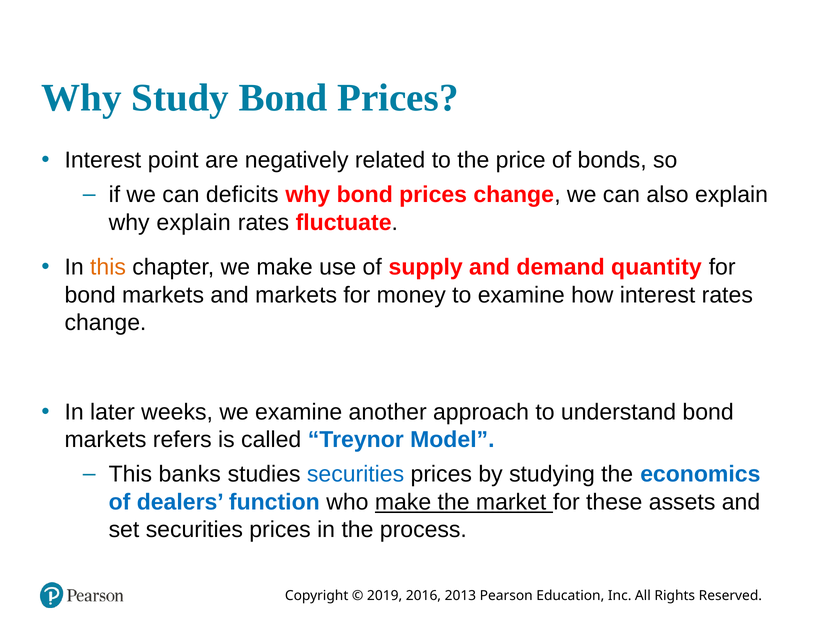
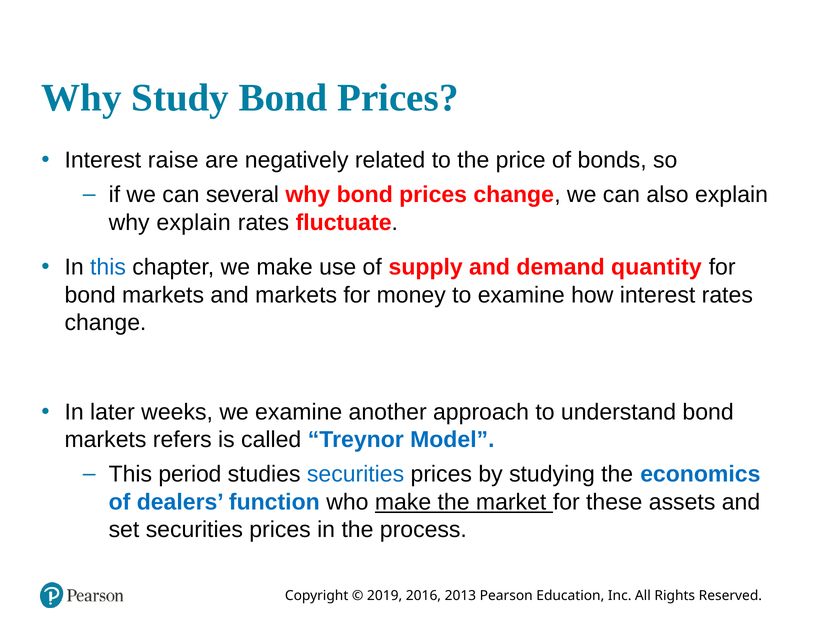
point: point -> raise (173, 160)
deficits: deficits -> several (242, 195)
this colour: orange -> blue (108, 267)
banks: banks -> period (190, 474)
